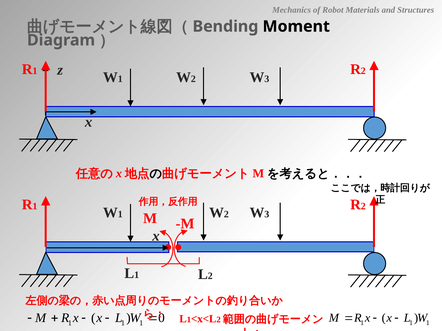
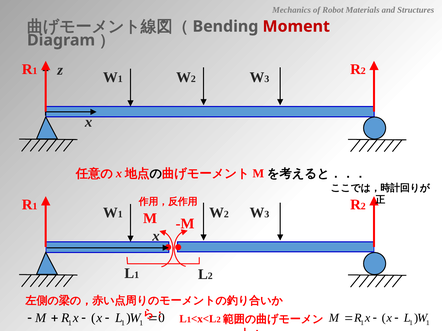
Moment colour: black -> red (296, 26)
